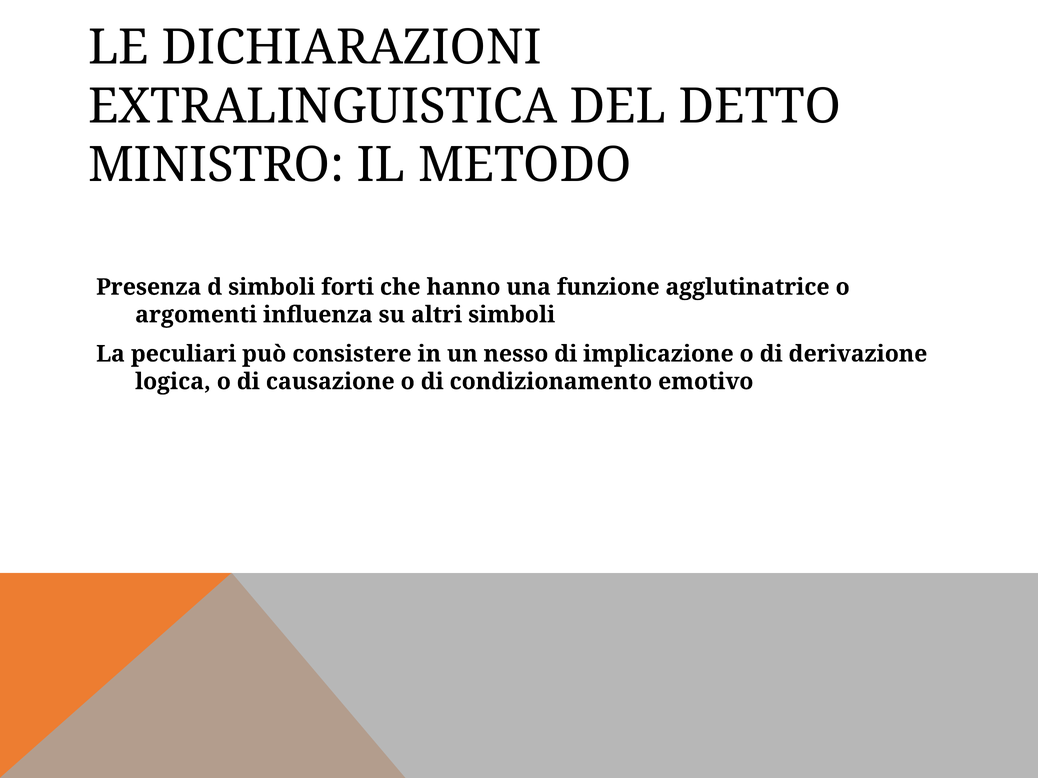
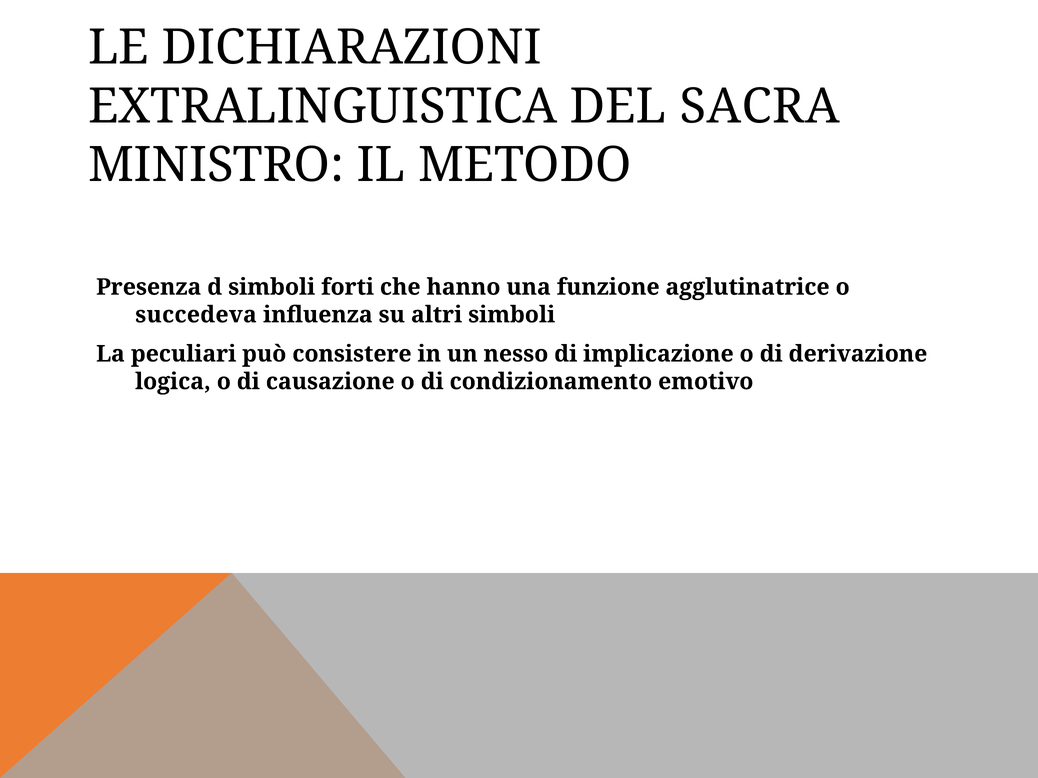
DETTO: DETTO -> SACRA (760, 106)
argomenti: argomenti -> succedeva (196, 315)
